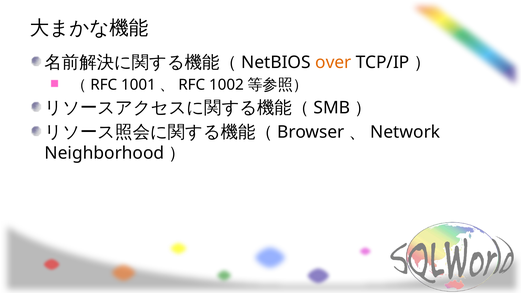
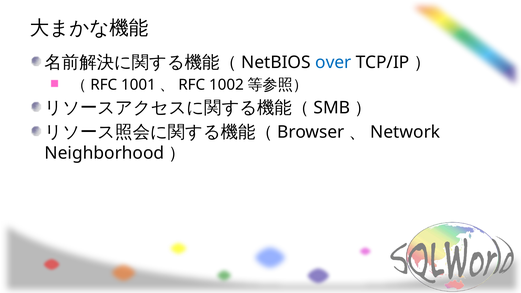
over colour: orange -> blue (333, 62)
